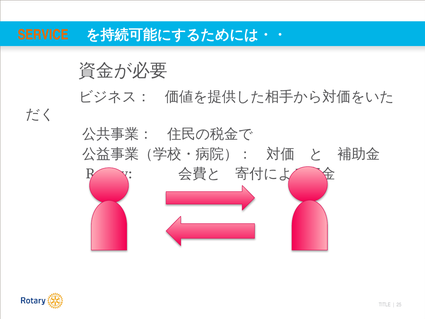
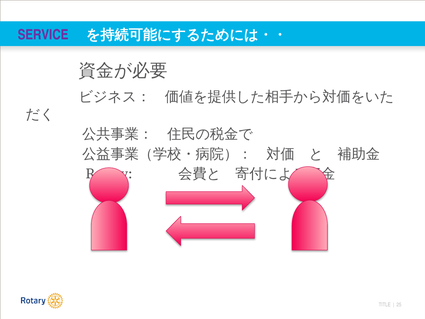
SERVICE colour: orange -> purple (43, 35)
